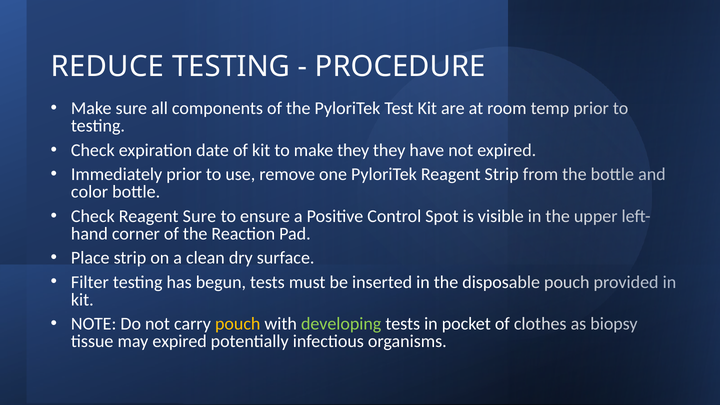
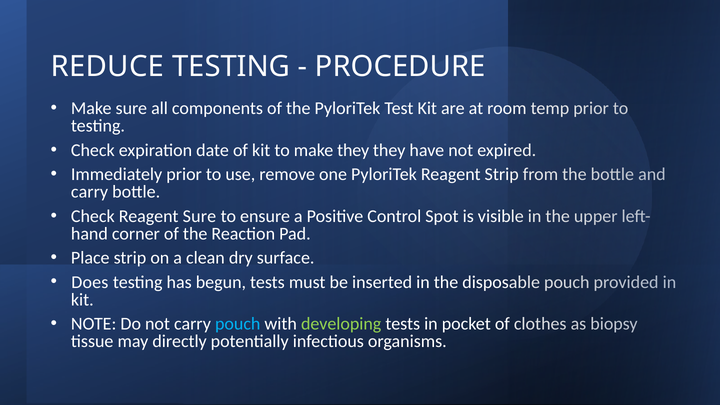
color: color -> carry (90, 192)
Filter: Filter -> Does (90, 282)
pouch colour: yellow -> light blue (238, 324)
may expired: expired -> directly (180, 341)
